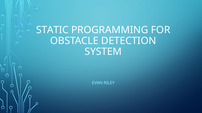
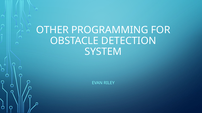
STATIC: STATIC -> OTHER (52, 30)
